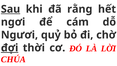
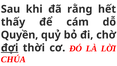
Sau underline: present -> none (11, 9)
ngơi: ngơi -> thấy (13, 22)
Ngươi: Ngươi -> Quyền (20, 35)
